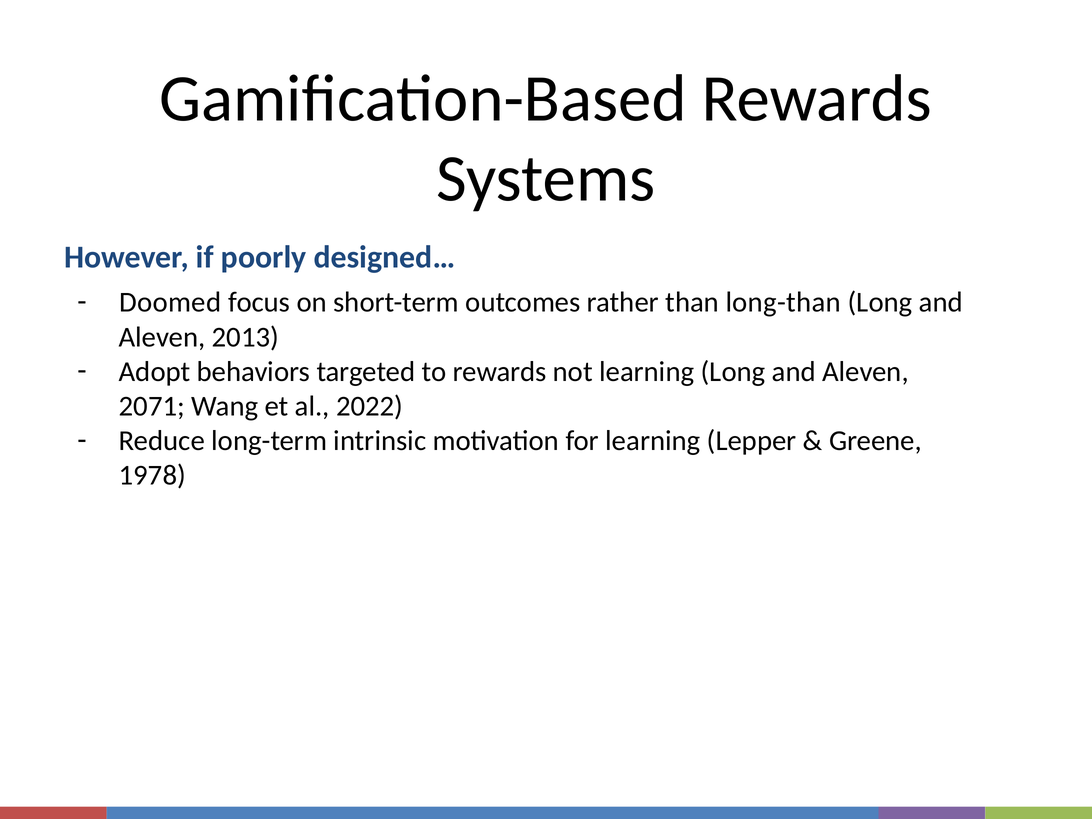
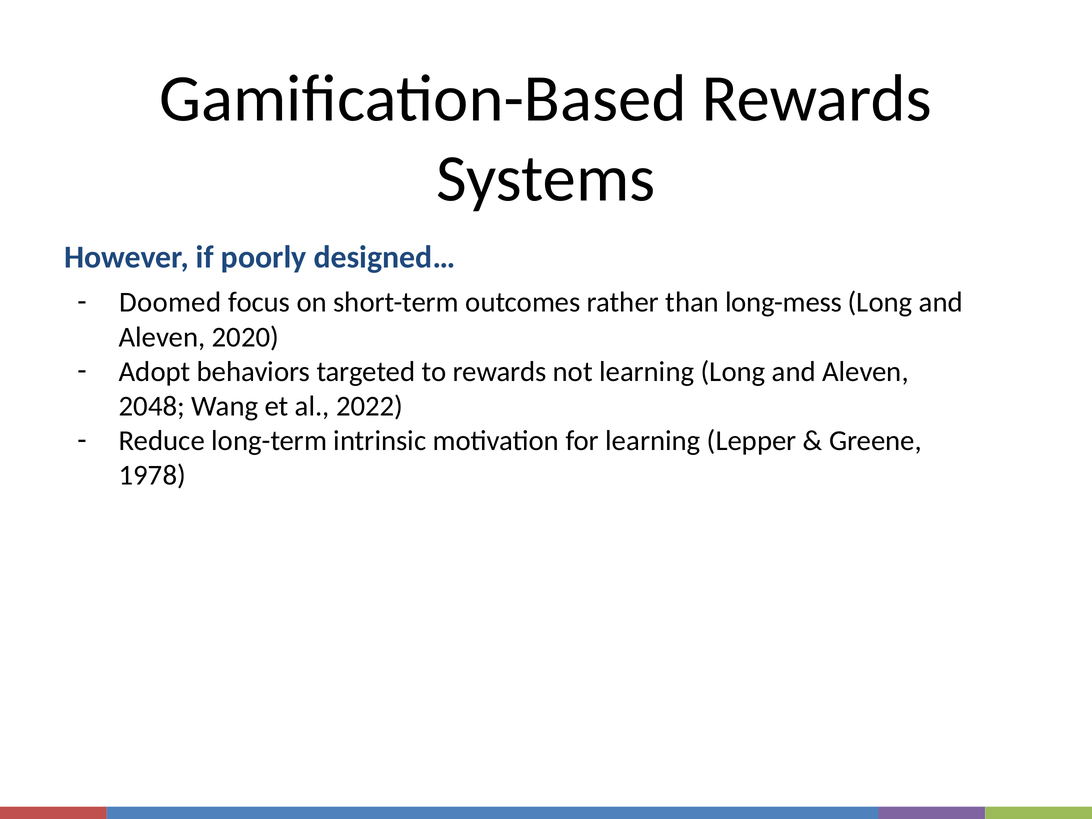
long-than: long-than -> long-mess (783, 302)
2013: 2013 -> 2020 (245, 337)
2071: 2071 -> 2048 (152, 406)
